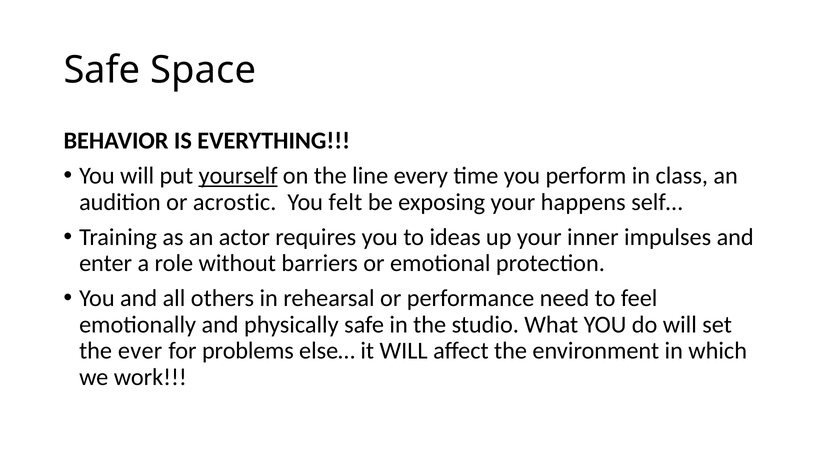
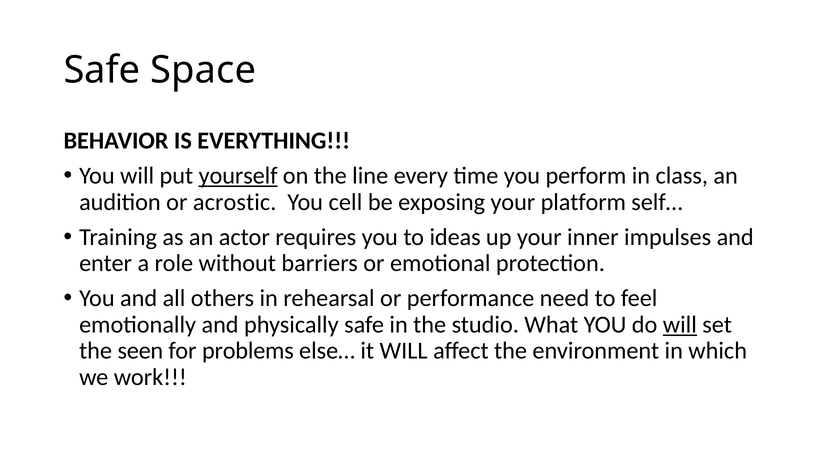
felt: felt -> cell (345, 202)
happens: happens -> platform (583, 202)
will underline: none -> present (680, 324)
ever: ever -> seen (140, 351)
